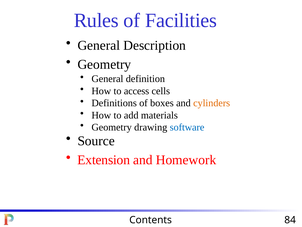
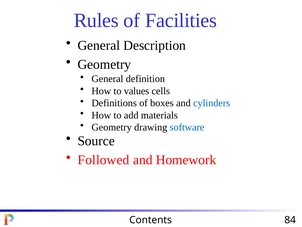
access: access -> values (137, 91)
cylinders colour: orange -> blue (212, 103)
Extension: Extension -> Followed (104, 160)
